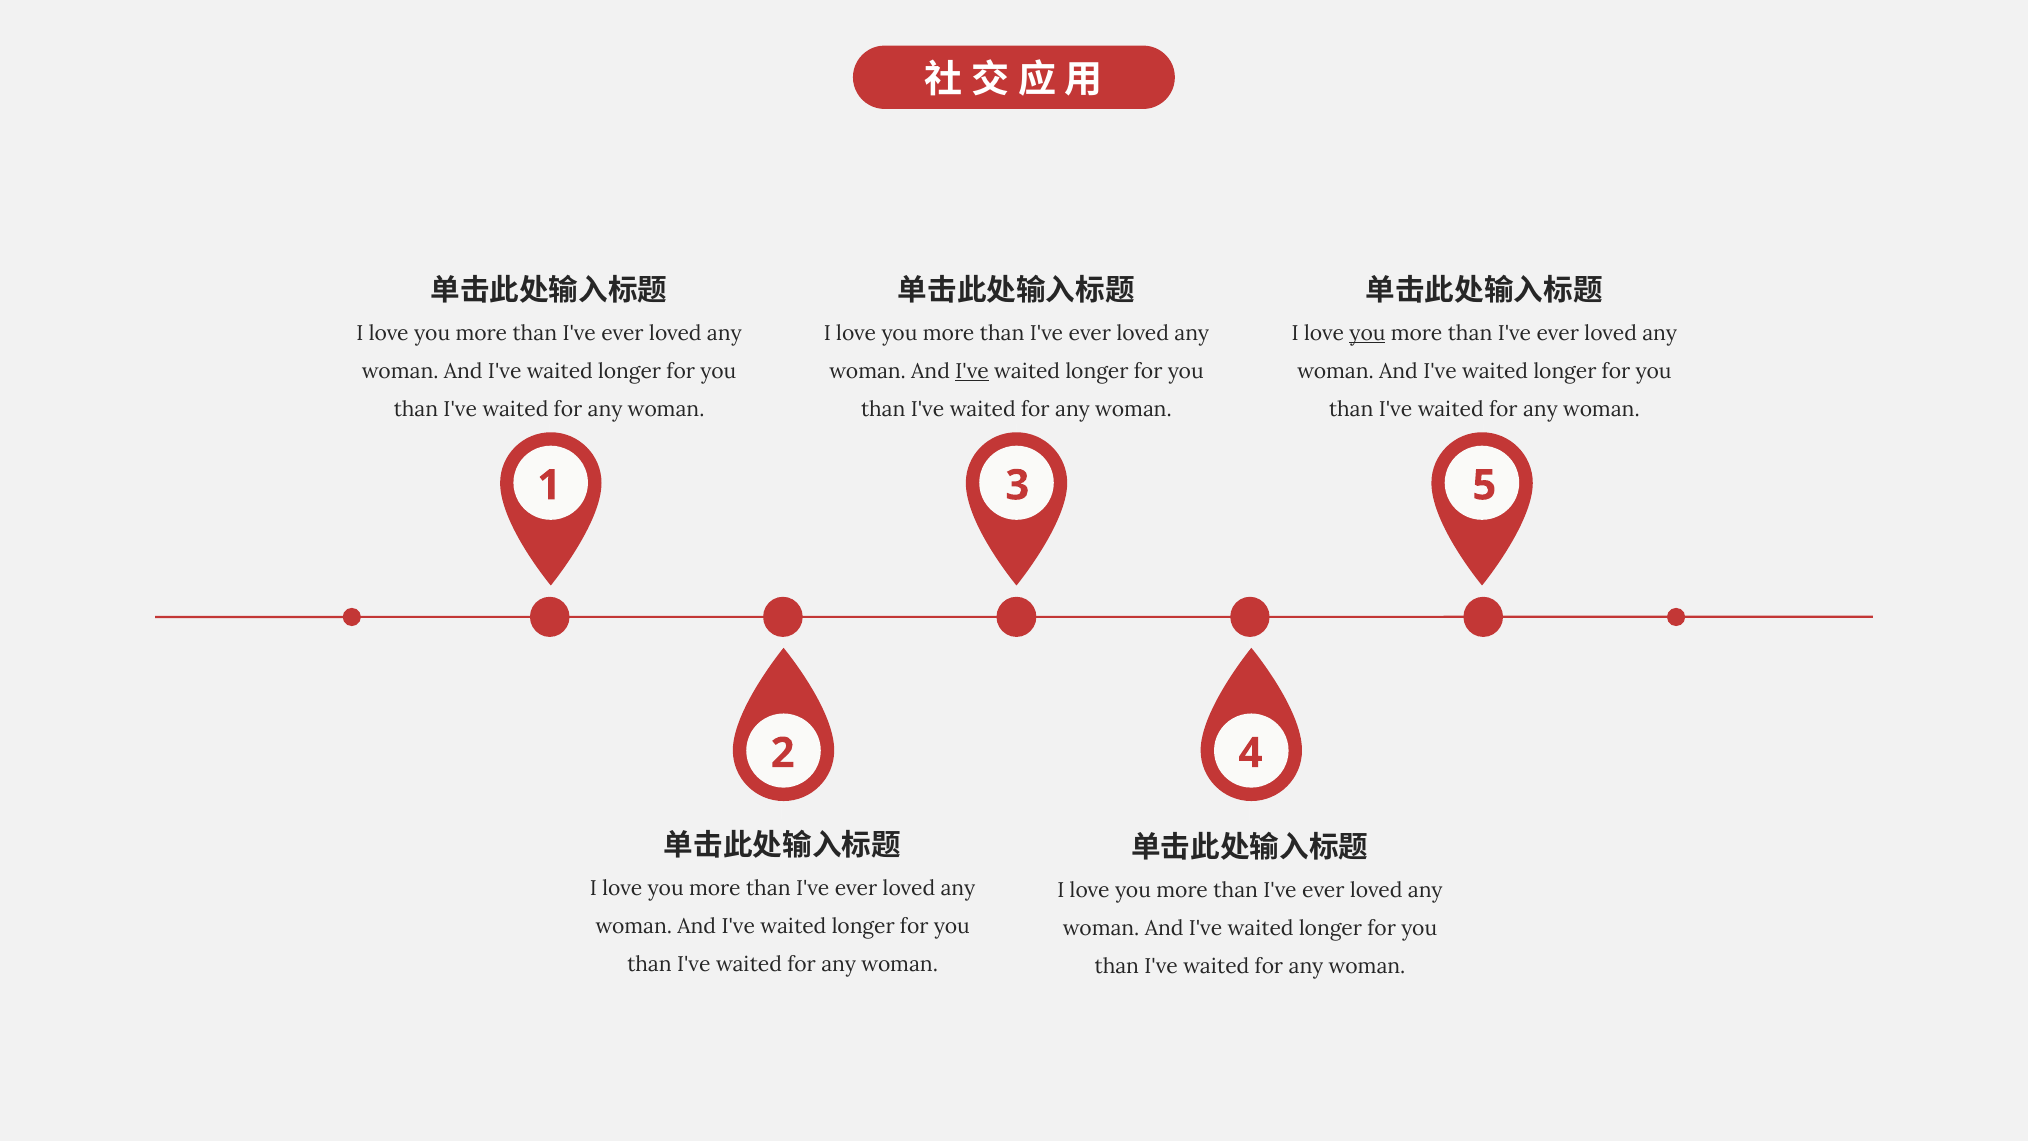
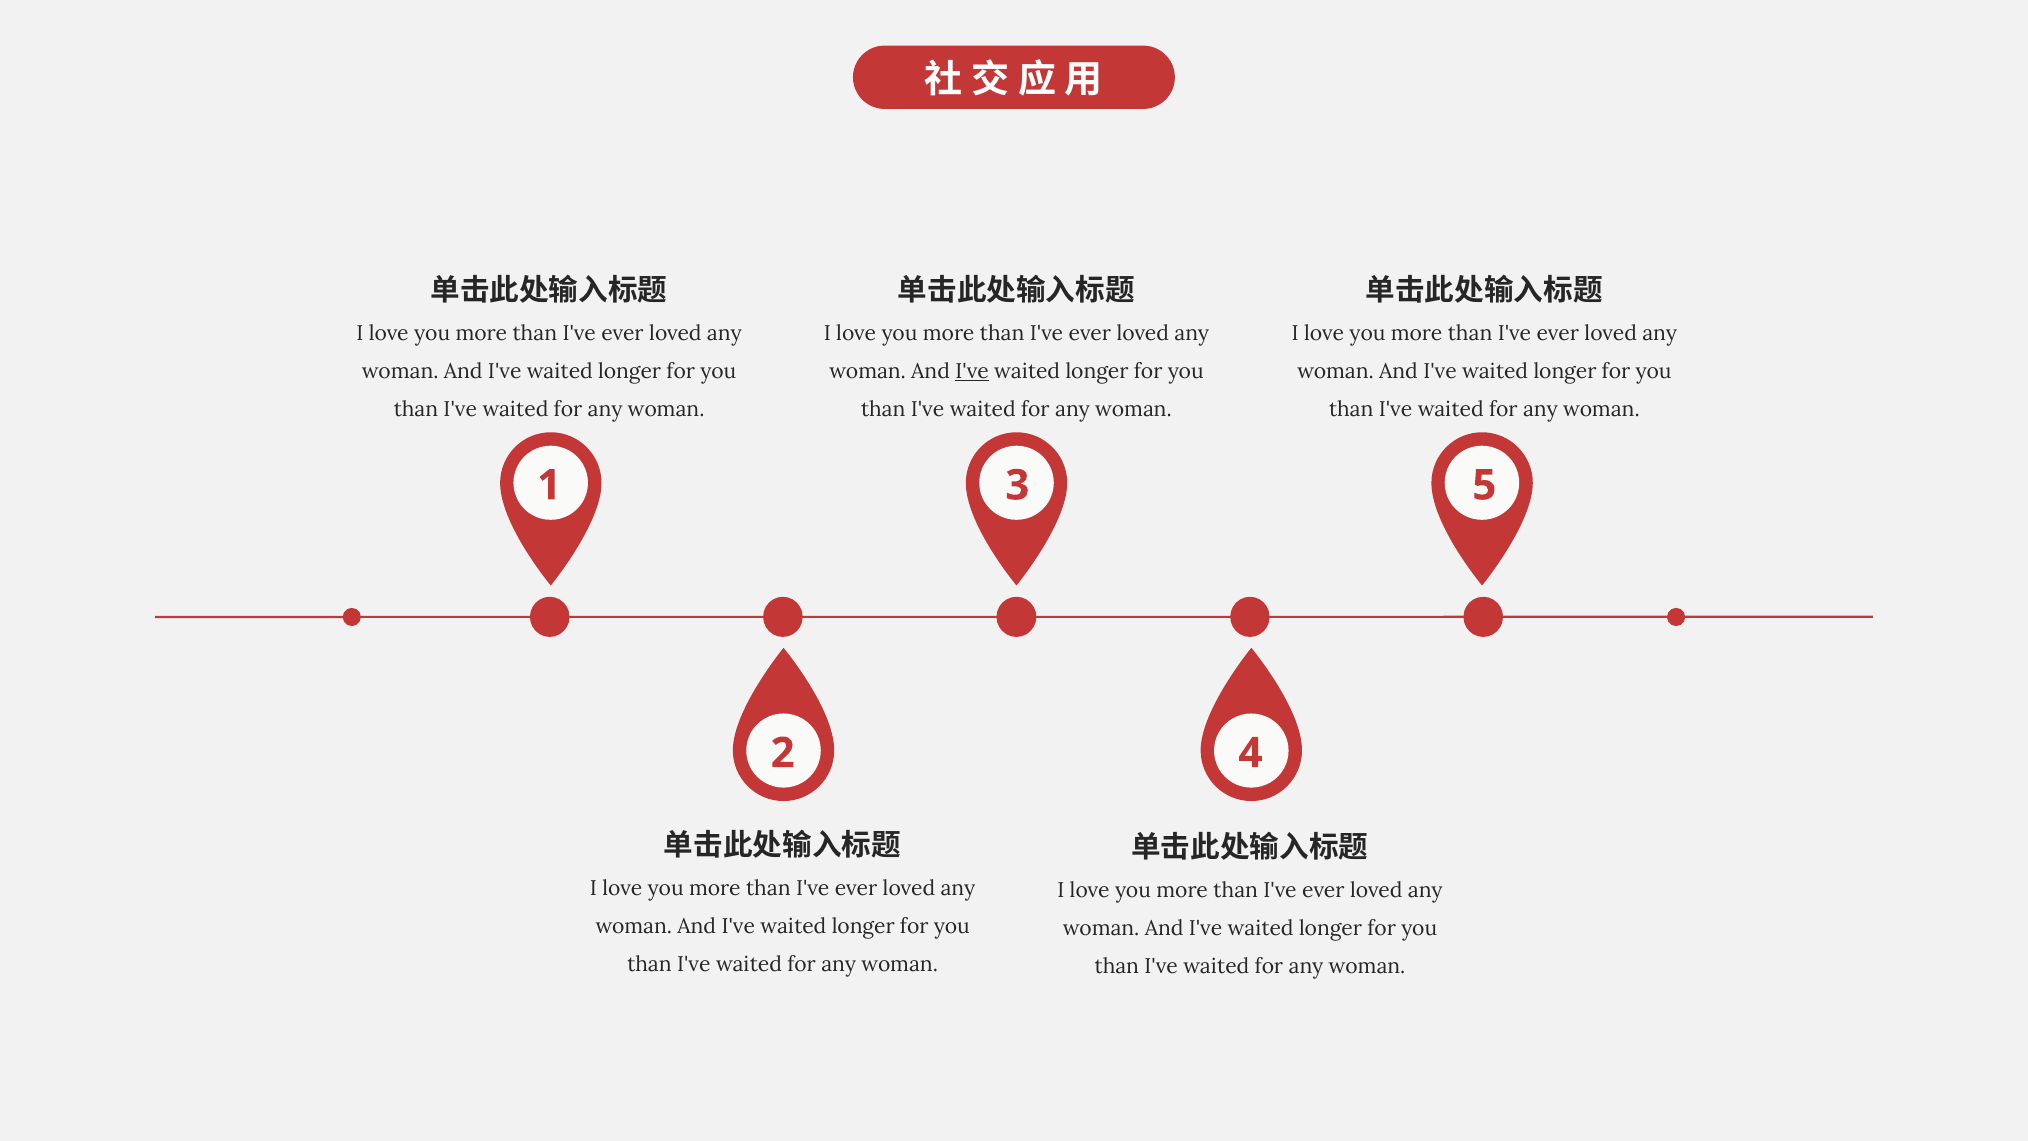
you underline: present -> none (1367, 333)
